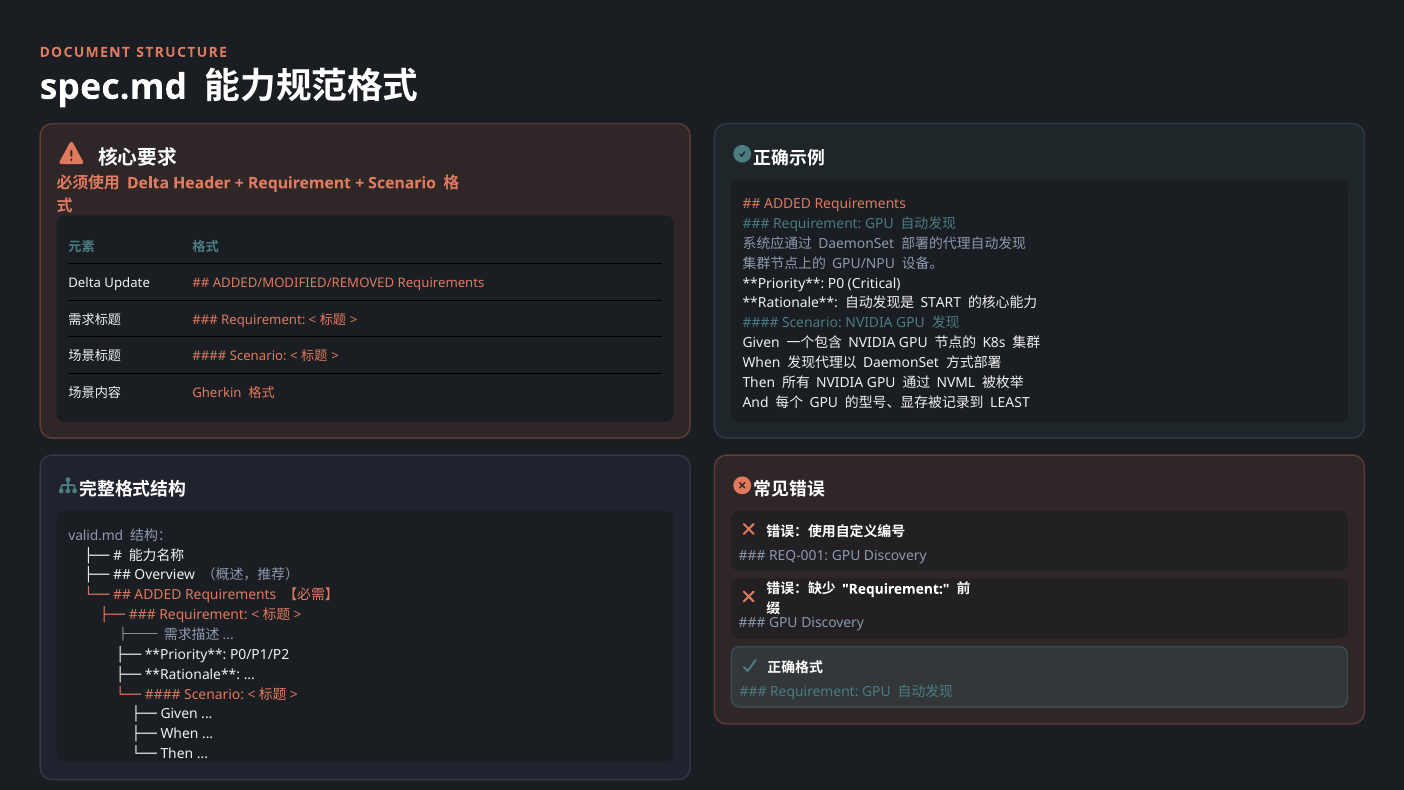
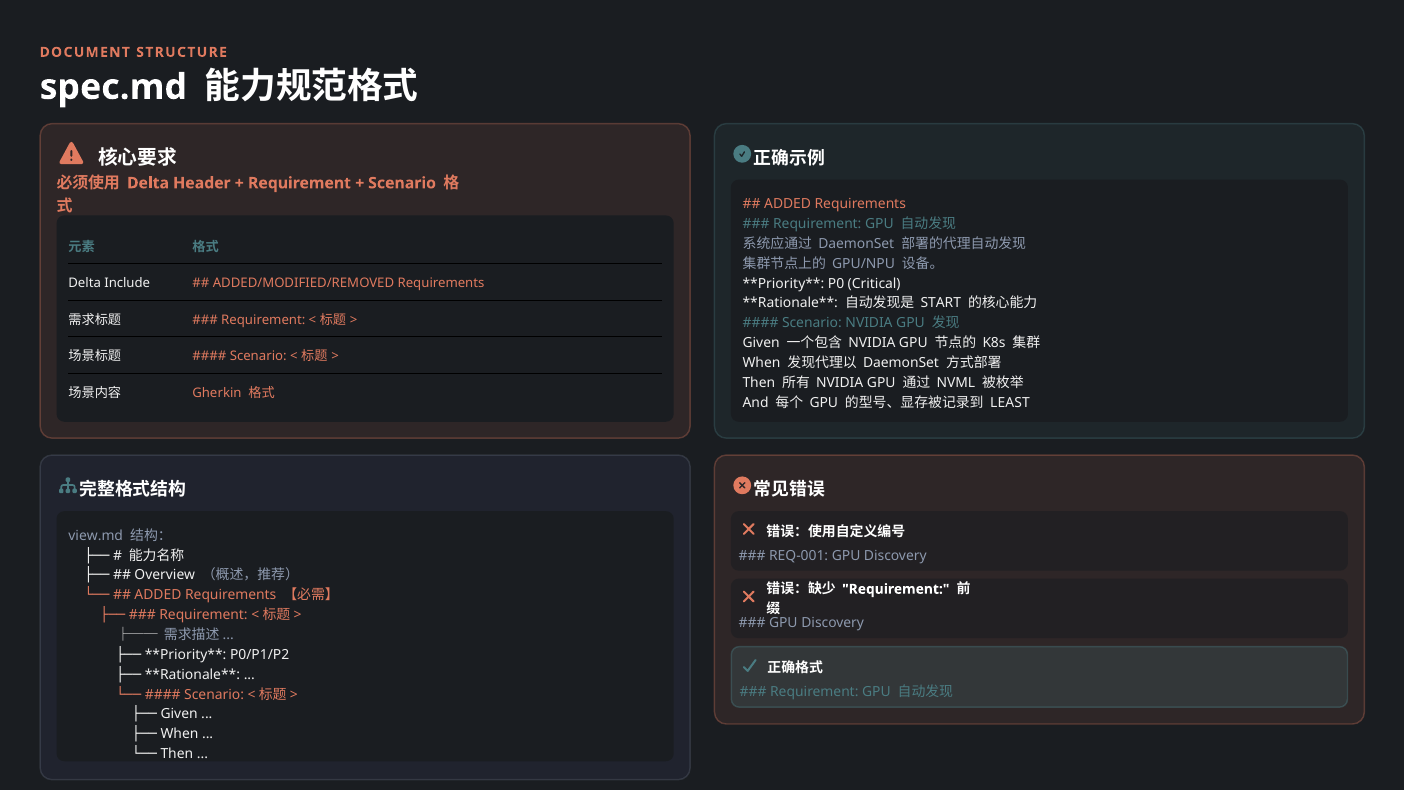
Update: Update -> Include (127, 283)
valid.md: valid.md -> view.md (96, 535)
